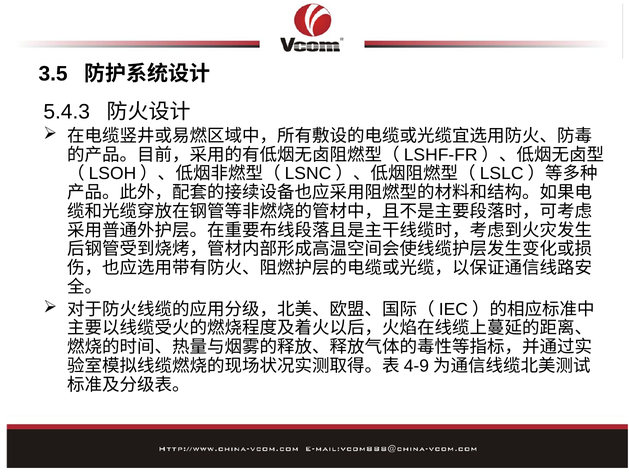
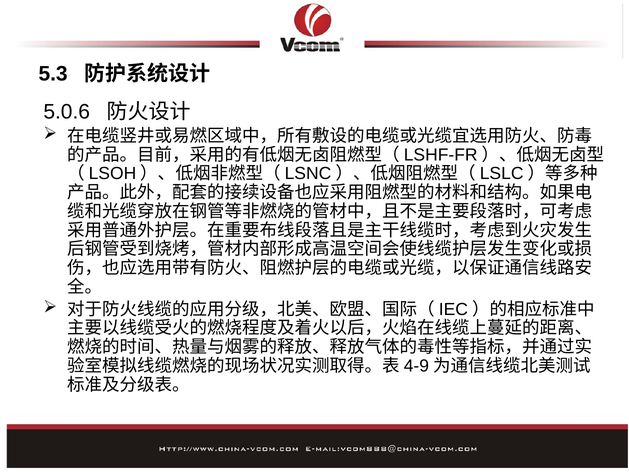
3.5: 3.5 -> 5.3 (53, 74)
5.4.3: 5.4.3 -> 5.0.6 (67, 112)
